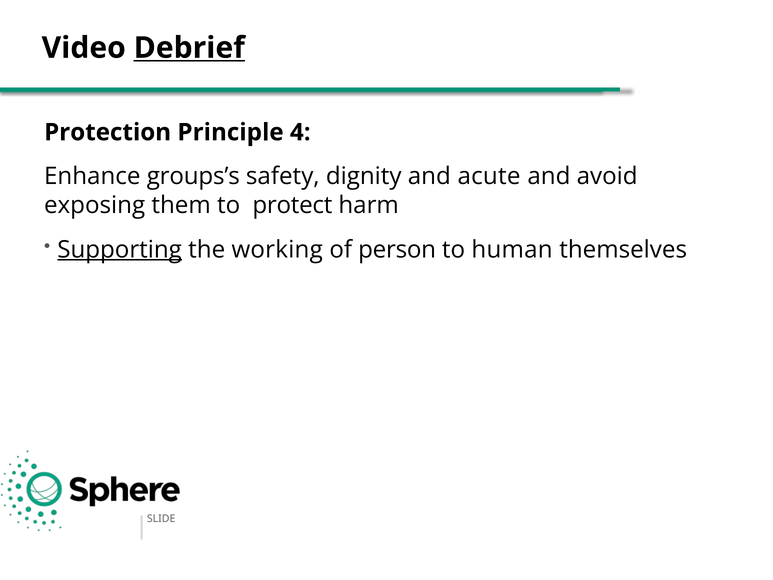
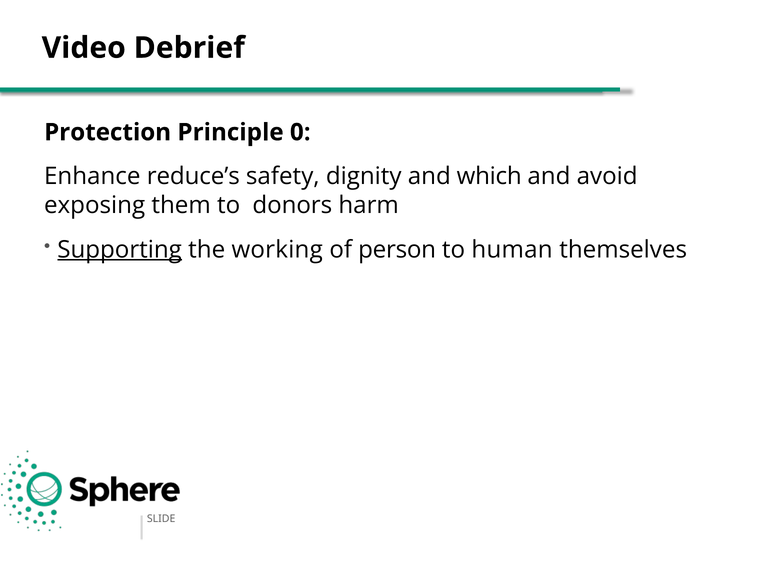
Debrief underline: present -> none (189, 48)
4: 4 -> 0 (300, 132)
groups’s: groups’s -> reduce’s (193, 176)
acute: acute -> which (489, 176)
protect: protect -> donors (292, 205)
